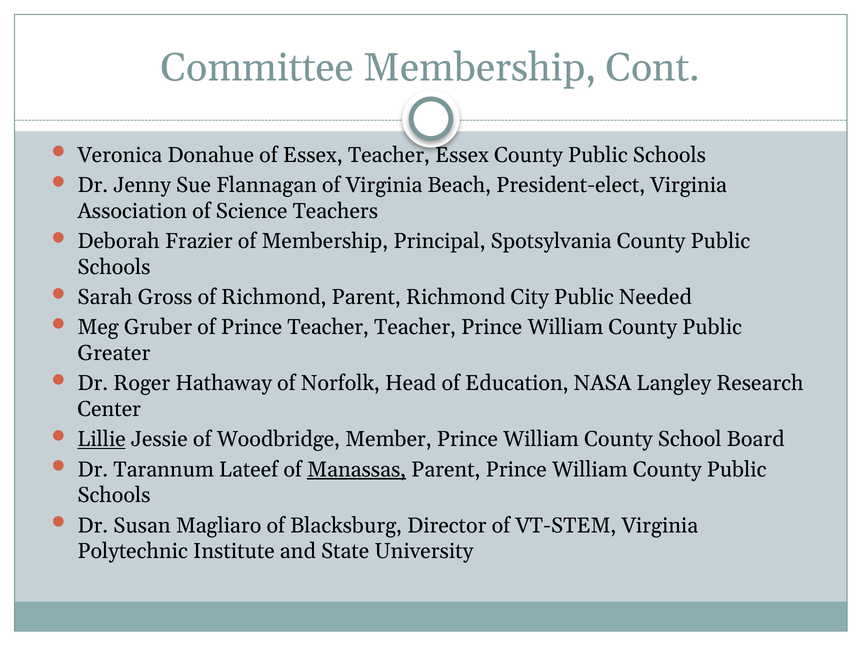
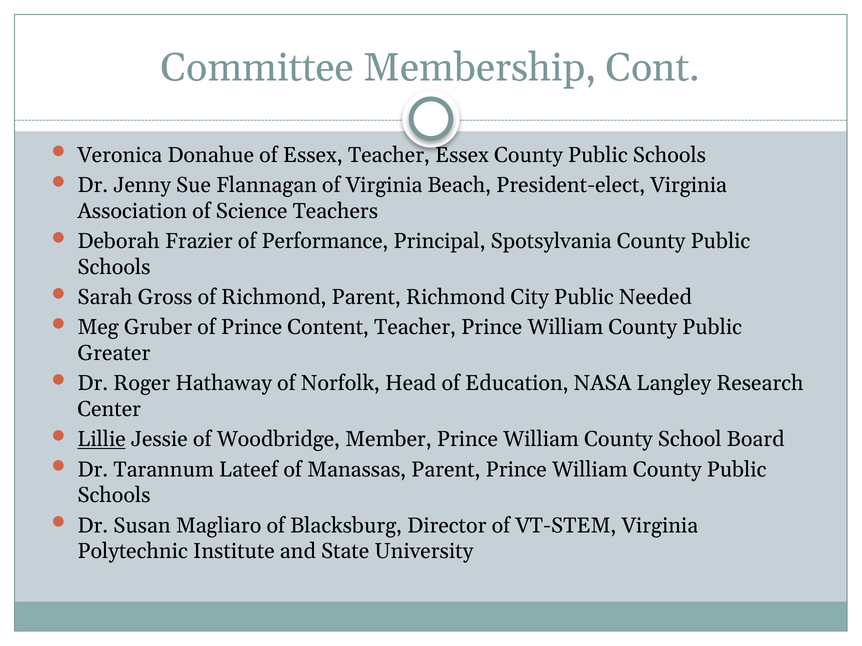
of Membership: Membership -> Performance (325, 241)
Prince Teacher: Teacher -> Content (328, 328)
Manassas underline: present -> none (357, 470)
